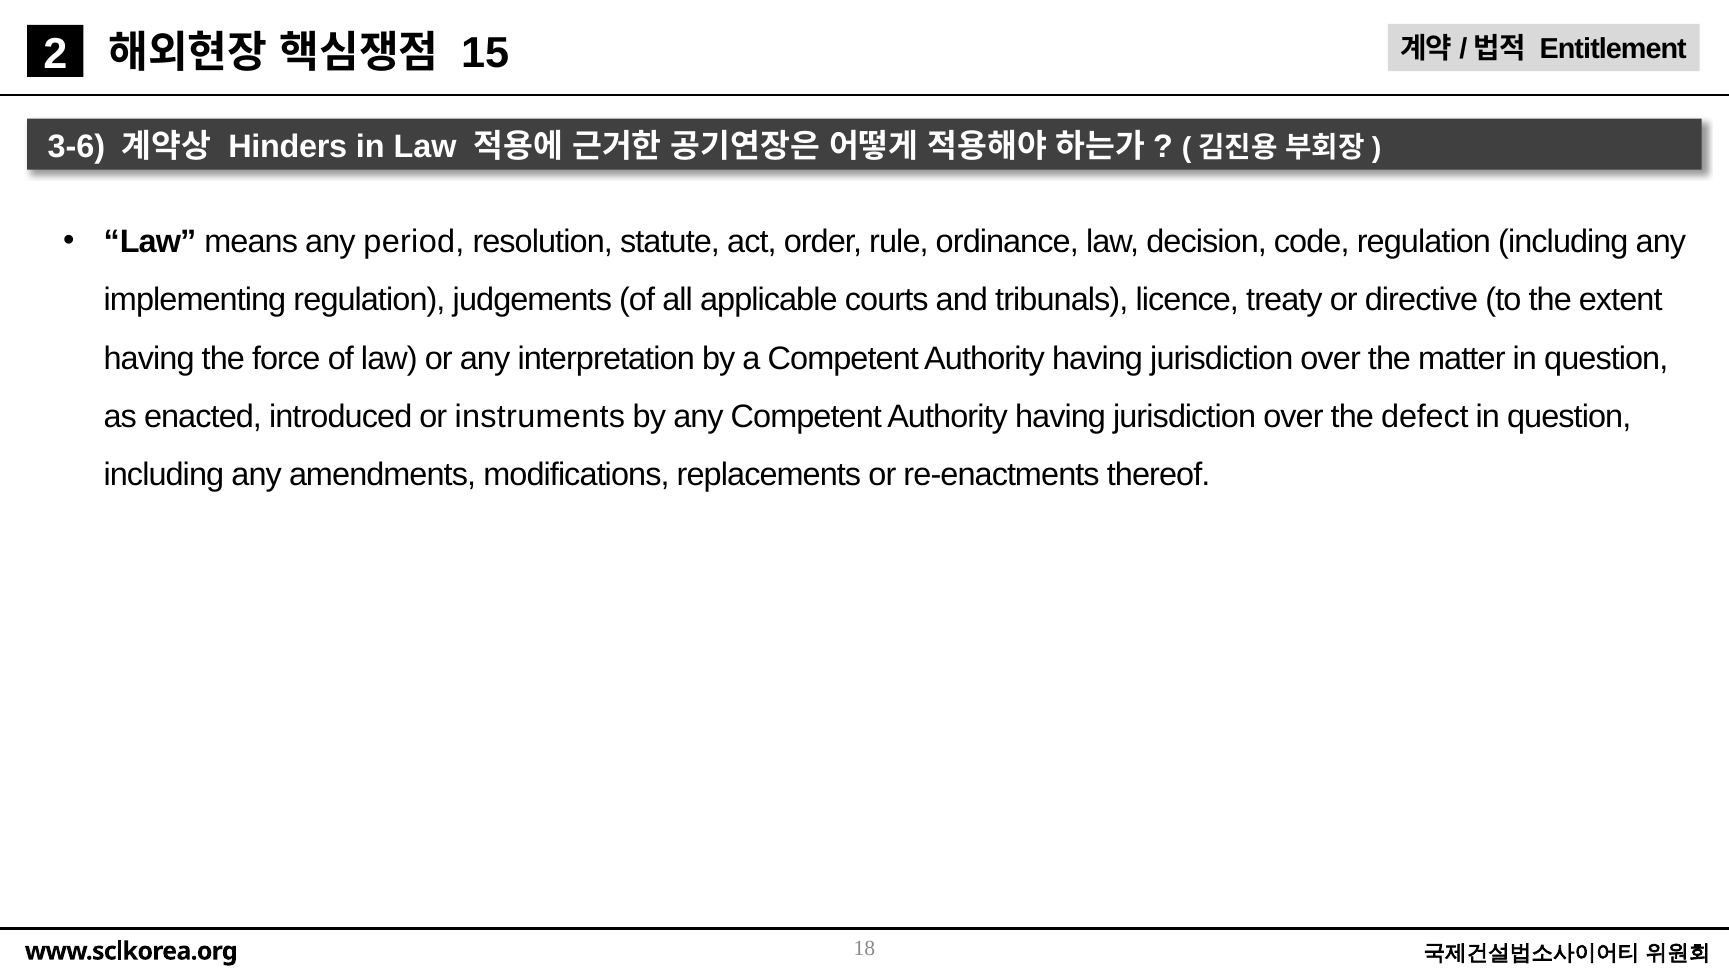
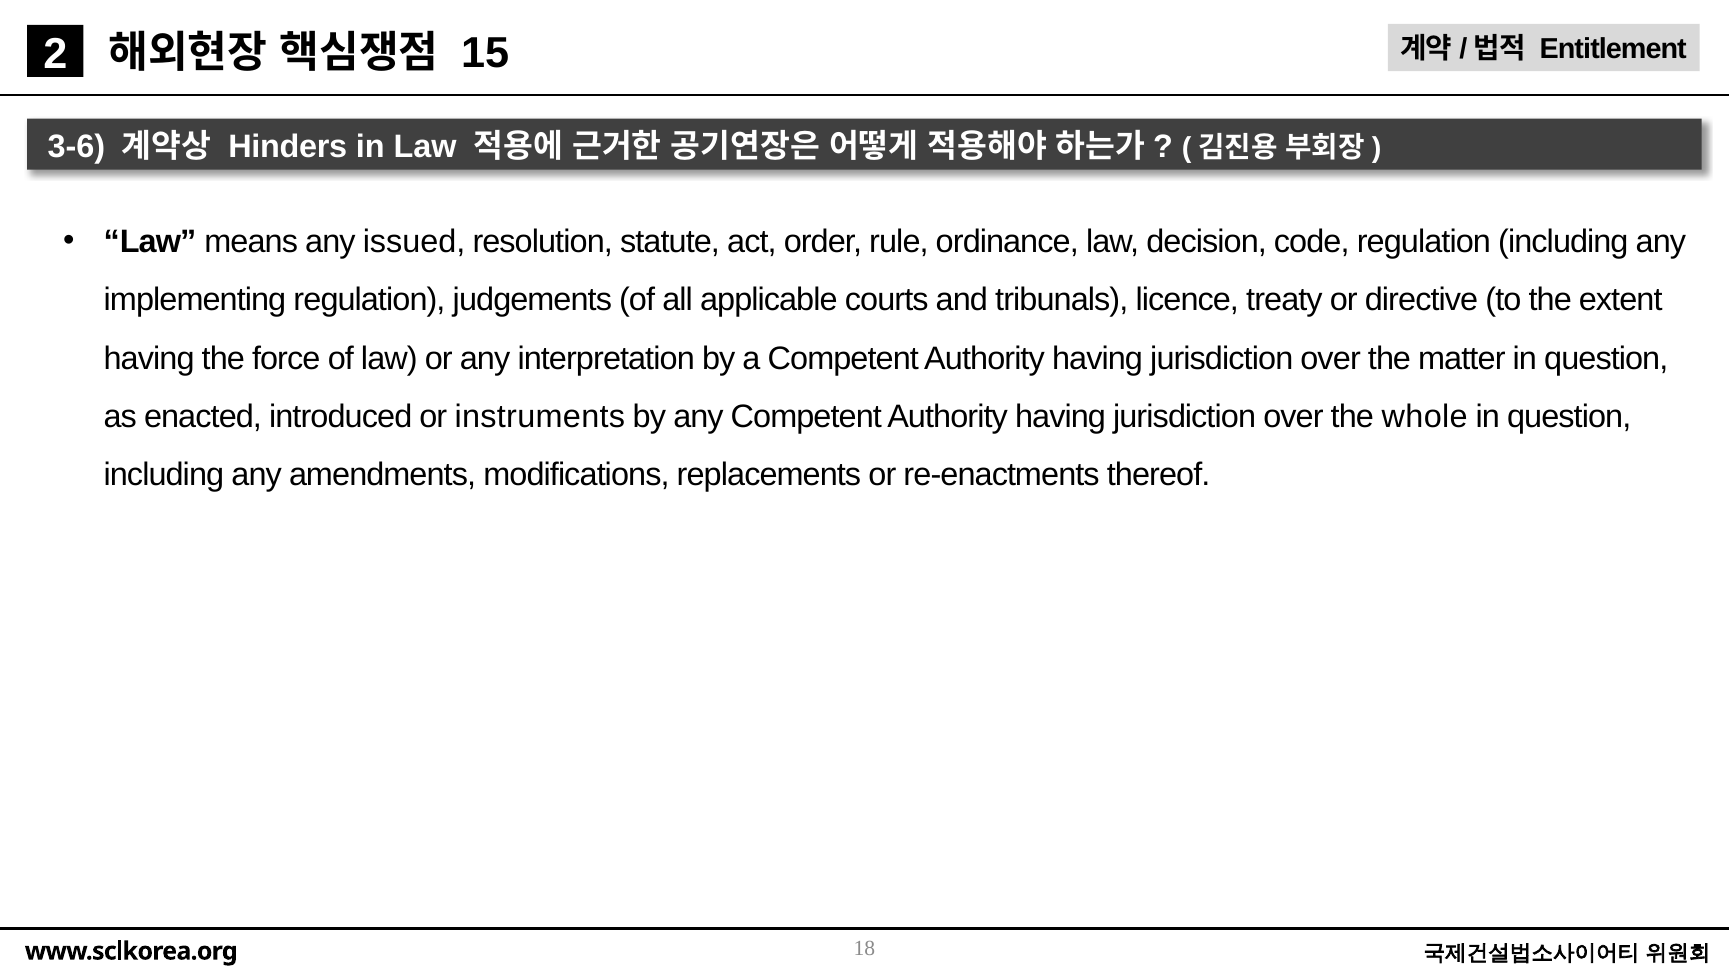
period: period -> issued (414, 242)
defect: defect -> whole (1425, 417)
